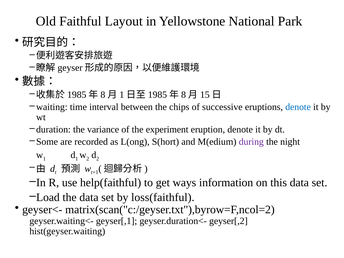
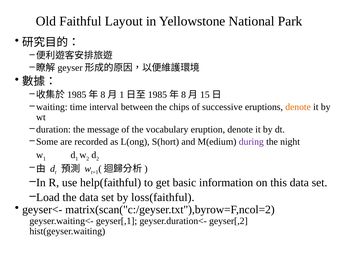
denote colour: blue -> orange (298, 107)
variance: variance -> message (103, 129)
experiment: experiment -> vocabulary (167, 129)
ways: ways -> basic (184, 183)
